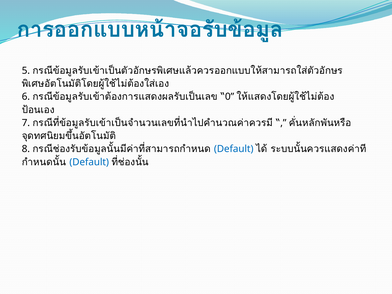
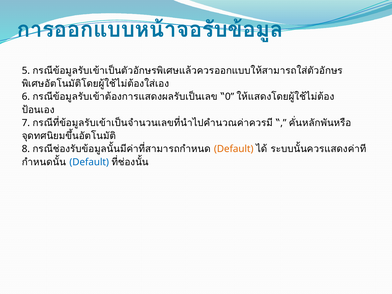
Default colour: blue -> orange (234, 149)
